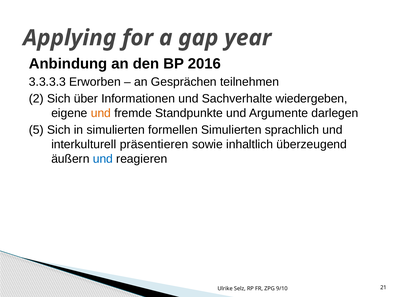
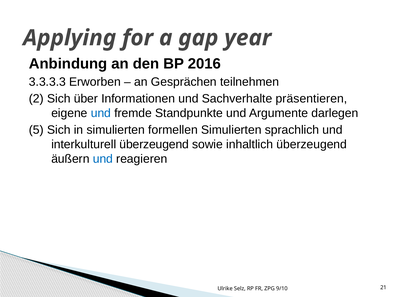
wiedergeben: wiedergeben -> präsentieren (311, 99)
und colour: orange -> blue (101, 113)
interkulturell präsentieren: präsentieren -> überzeugend (154, 144)
